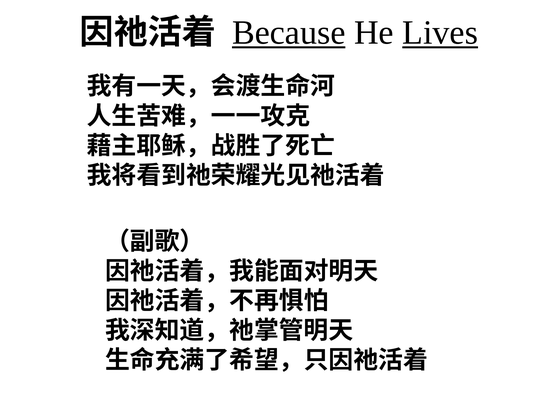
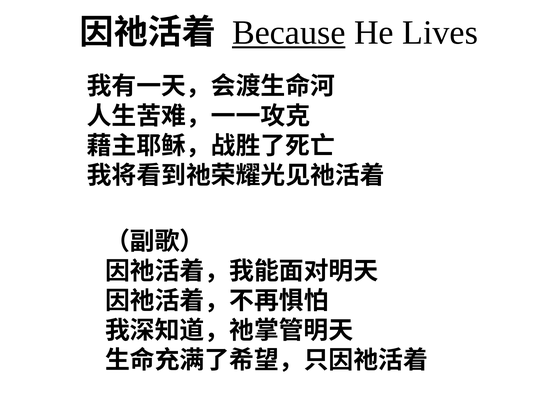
Lives underline: present -> none (440, 33)
